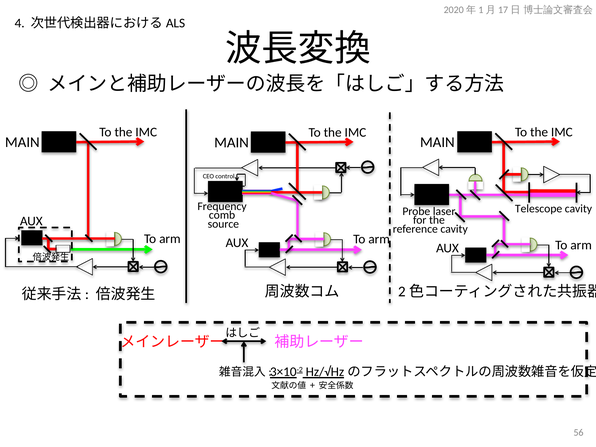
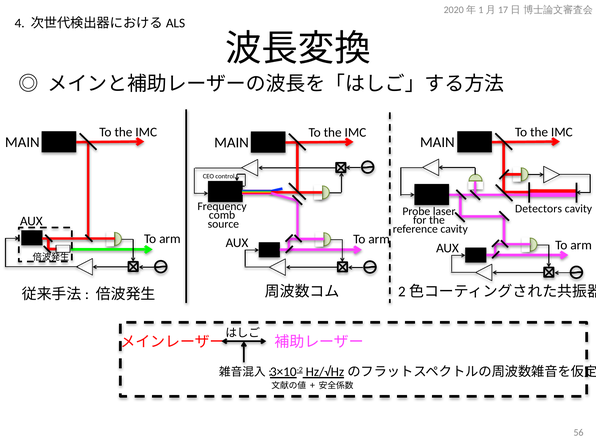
Telescope: Telescope -> Detectors (539, 209)
